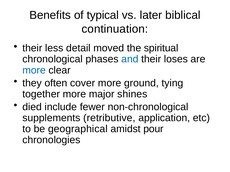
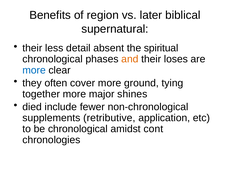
typical: typical -> region (103, 15)
continuation: continuation -> supernatural (115, 29)
moved: moved -> absent (109, 48)
and colour: blue -> orange (130, 59)
be geographical: geographical -> chronological (78, 129)
pour: pour -> cont (153, 129)
